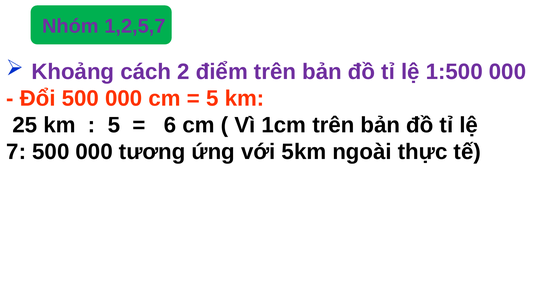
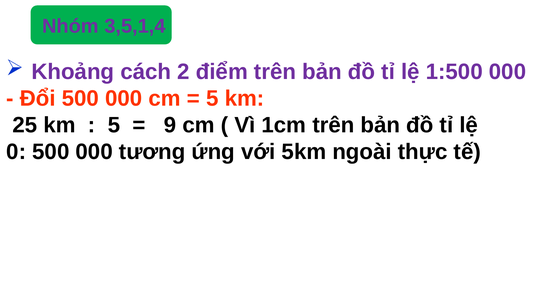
1,2,5,7: 1,2,5,7 -> 3,5,1,4 (135, 26)
6: 6 -> 9 (170, 125)
7: 7 -> 0 (16, 152)
